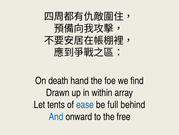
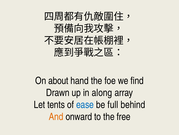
death: death -> about (58, 80)
within: within -> along (102, 92)
And colour: blue -> orange (56, 116)
